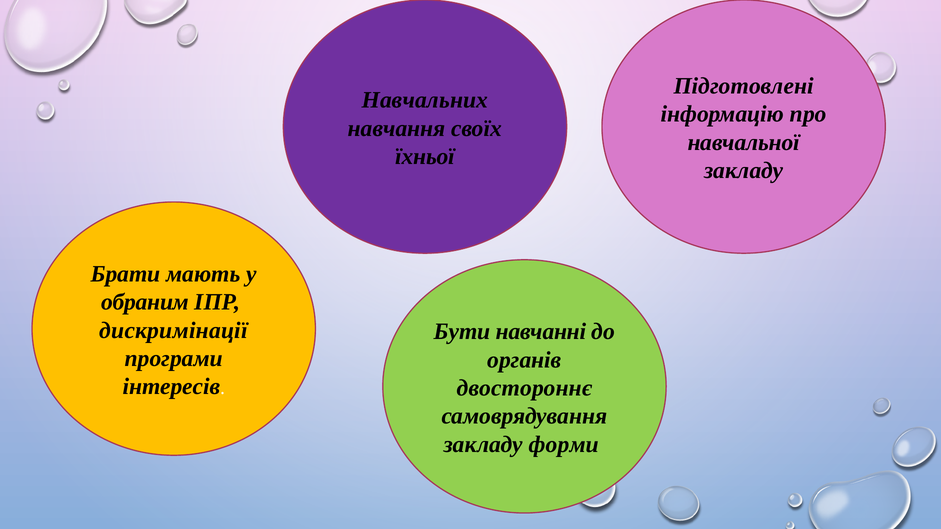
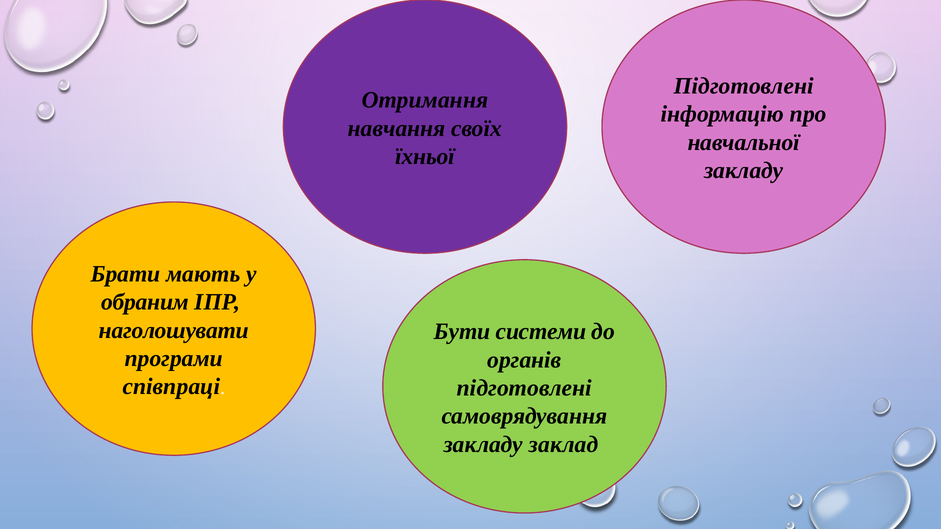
Навчальних: Навчальних -> Отримання (425, 100)
дискримінації: дискримінації -> наголошувати (174, 330)
навчанні: навчанні -> системи (541, 332)
інтересів: інтересів -> співпраці (171, 387)
двостороннє: двостороннє -> підготовлені (524, 388)
форми: форми -> заклад (564, 445)
